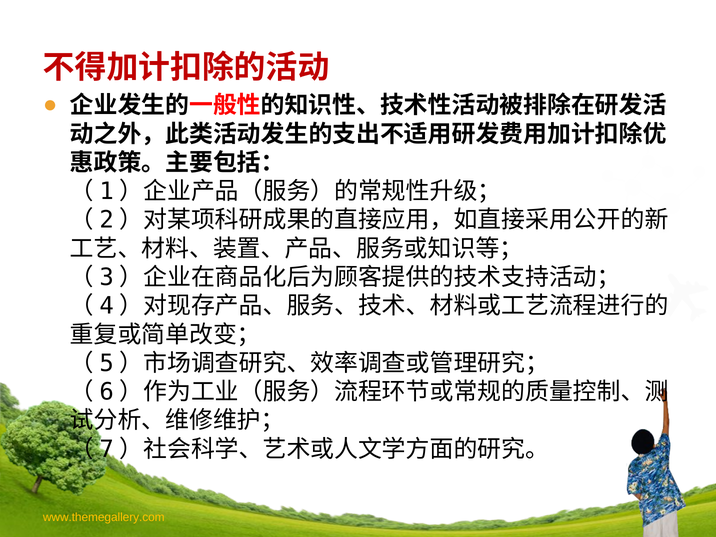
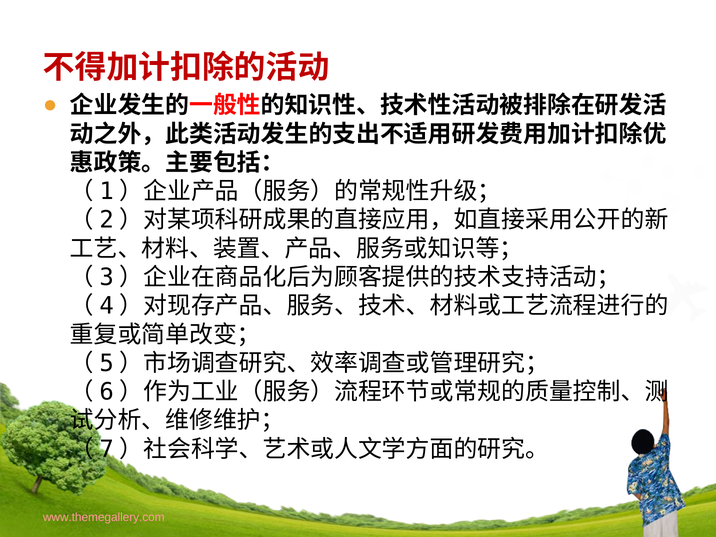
www.themegallery.com colour: yellow -> pink (104, 518)
